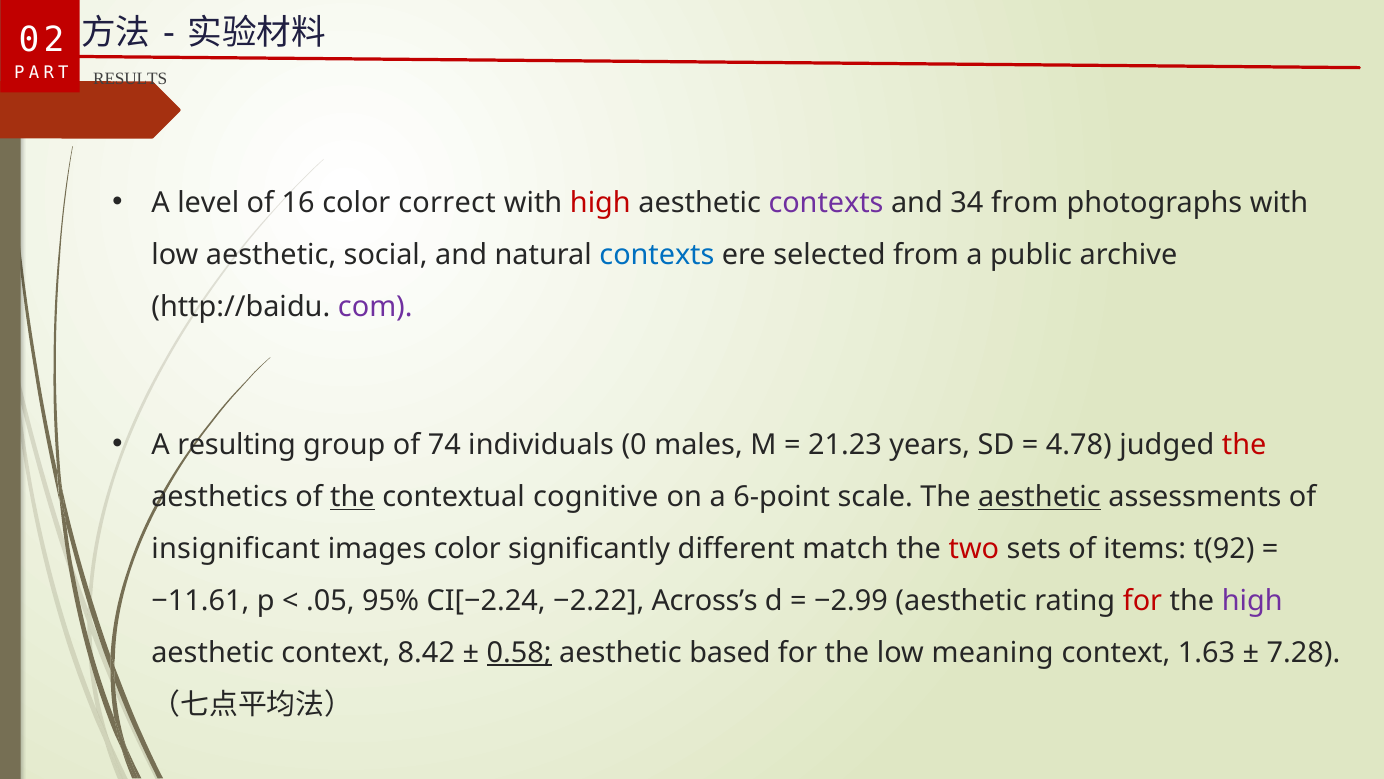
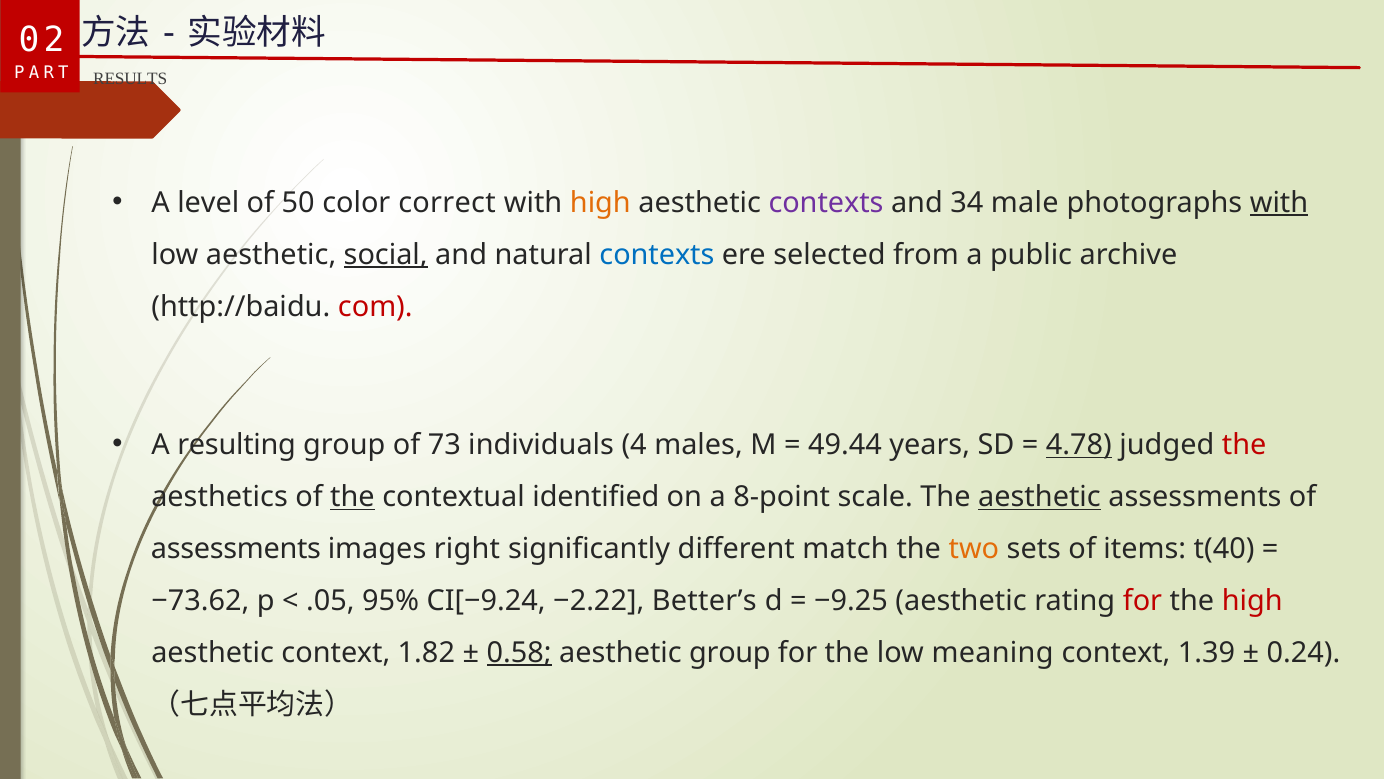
16: 16 -> 50 (298, 203)
high colour: red -> orange (600, 203)
34 from: from -> male (1025, 203)
with underline: none -> present (1279, 203)
social underline: none -> present (386, 254)
com colour: purple -> red (375, 306)
74: 74 -> 73 (444, 445)
0: 0 -> 4 (634, 445)
21.23: 21.23 -> 49.44 (845, 445)
4.78 underline: none -> present (1079, 445)
cognitive: cognitive -> identified (596, 497)
6-point: 6-point -> 8-point (782, 497)
insignificant: insignificant -> assessments (236, 549)
images color: color -> right (467, 549)
two colour: red -> orange (974, 549)
t(92: t(92 -> t(40 (1224, 549)
−11.61: −11.61 -> −73.62 (200, 600)
CI[−2.24: CI[−2.24 -> CI[−9.24 (486, 600)
Across’s: Across’s -> Better’s (704, 600)
−2.99: −2.99 -> −9.25 (851, 600)
high colour: purple -> red (1252, 600)
8.42: 8.42 -> 1.82 (426, 652)
aesthetic based: based -> group (730, 652)
1.63: 1.63 -> 1.39 (1206, 652)
7.28: 7.28 -> 0.24 (1303, 652)
